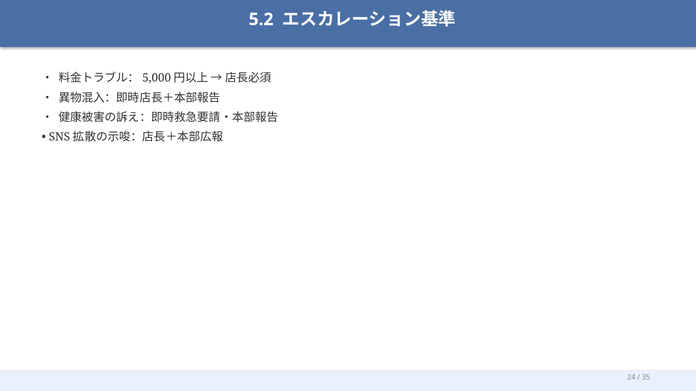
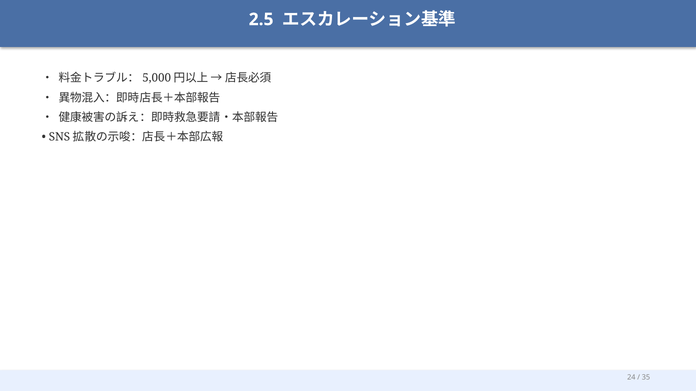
5.2: 5.2 -> 2.5 (261, 19)
